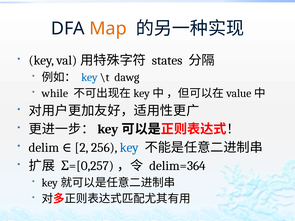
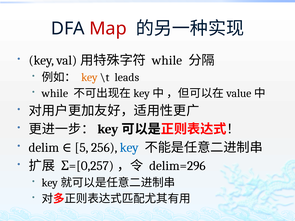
Map colour: orange -> red (108, 29)
states: states -> while (167, 60)
key colour: blue -> orange (89, 77)
dawg: dawg -> leads (127, 77)
2: 2 -> 5 (82, 148)
delim=364: delim=364 -> delim=296 (178, 166)
